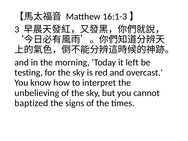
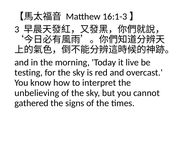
left: left -> live (132, 62)
baptized: baptized -> gathered (31, 103)
